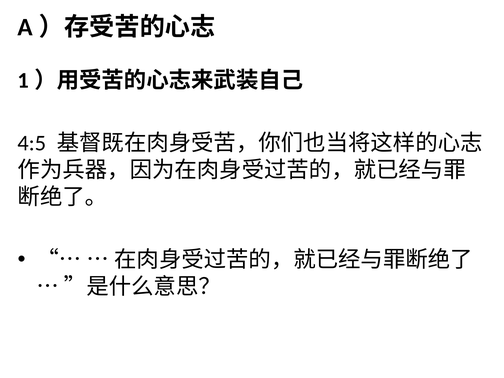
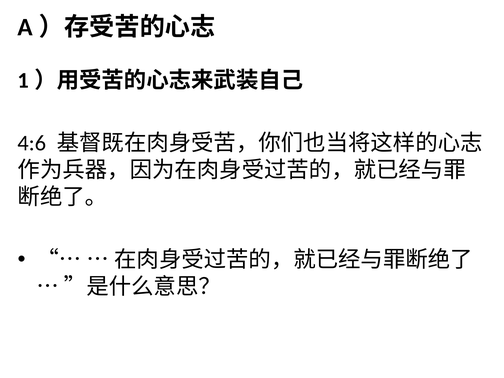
4:5: 4:5 -> 4:6 (32, 143)
